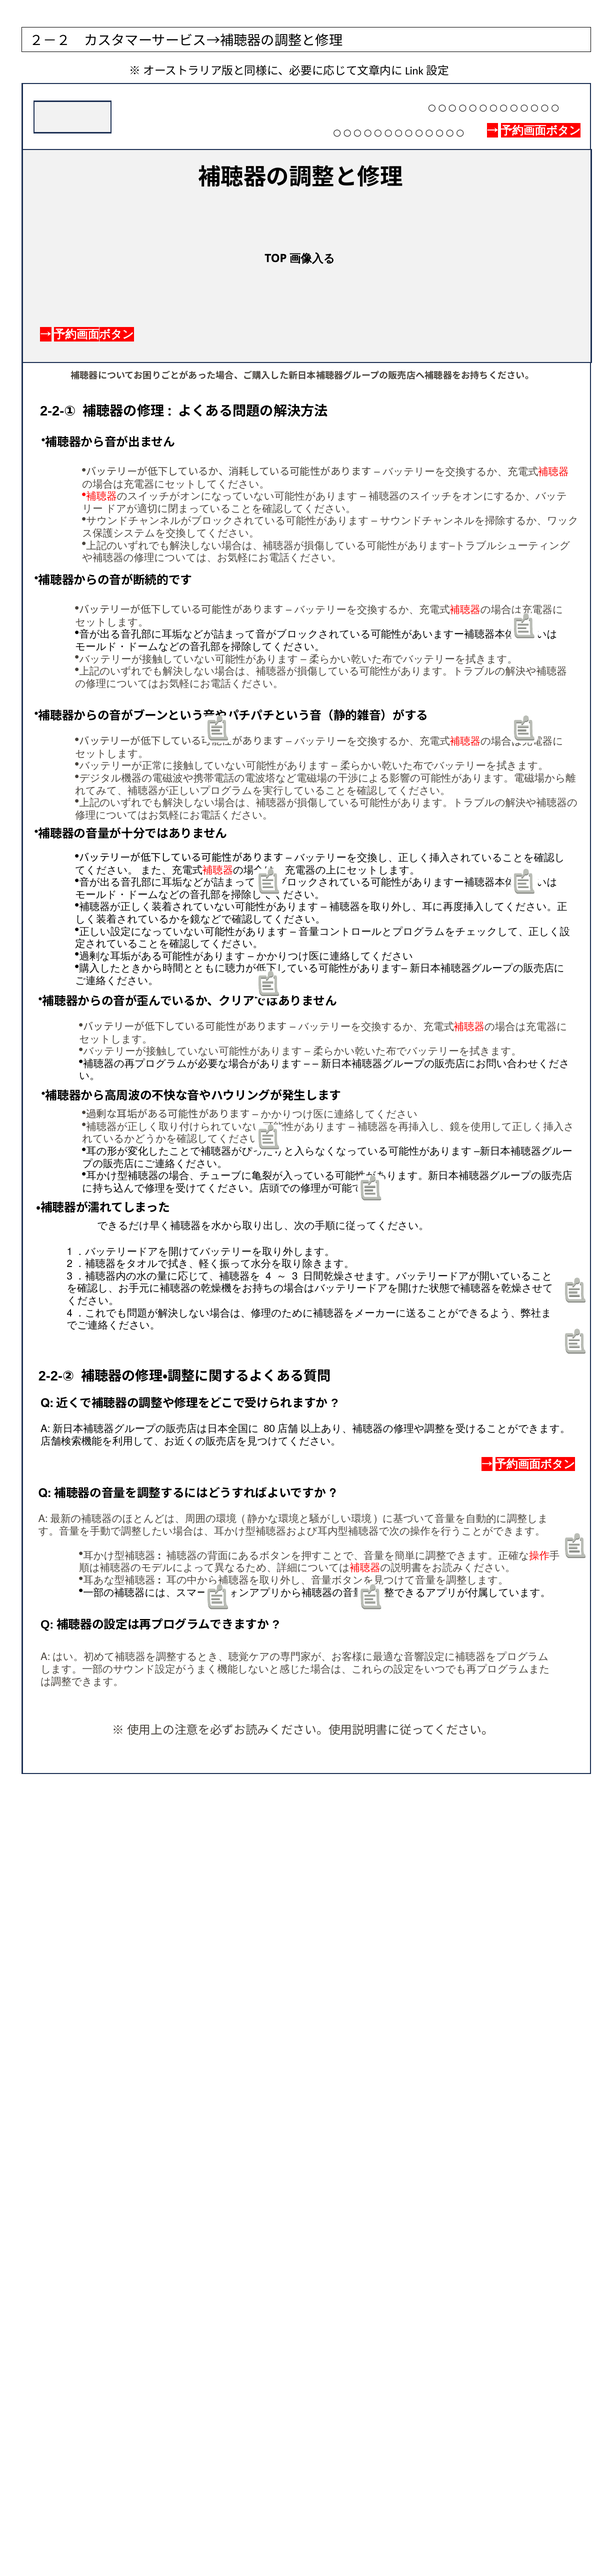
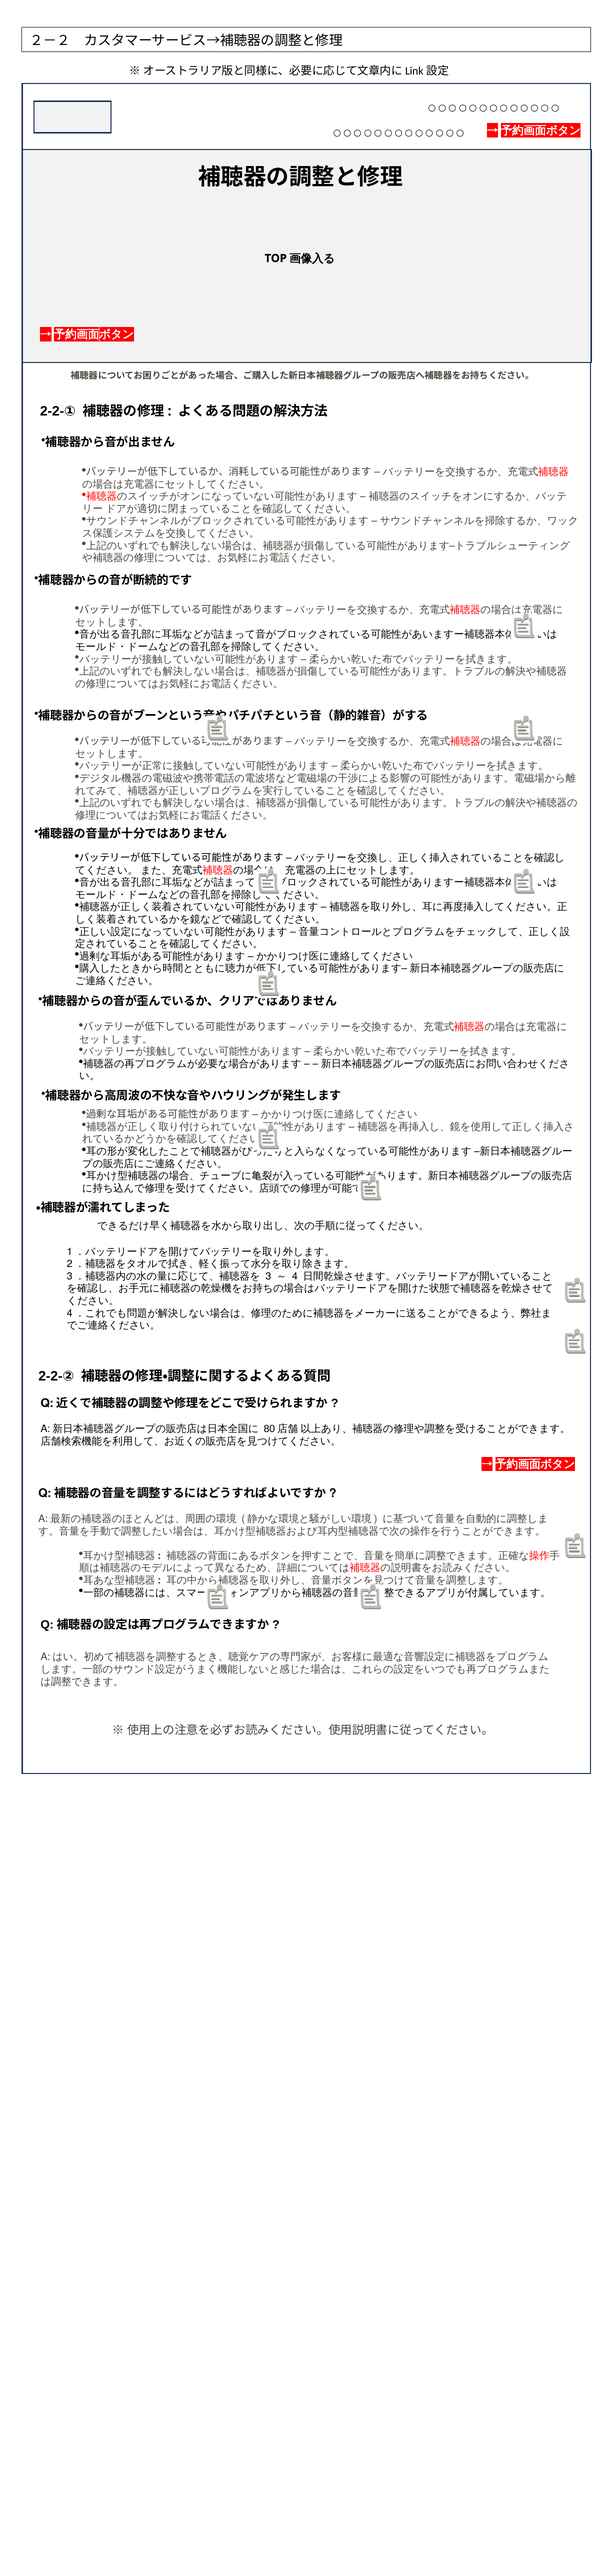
4: 4 -> 3 (268, 1275)
3: 3 -> 4 (295, 1275)
